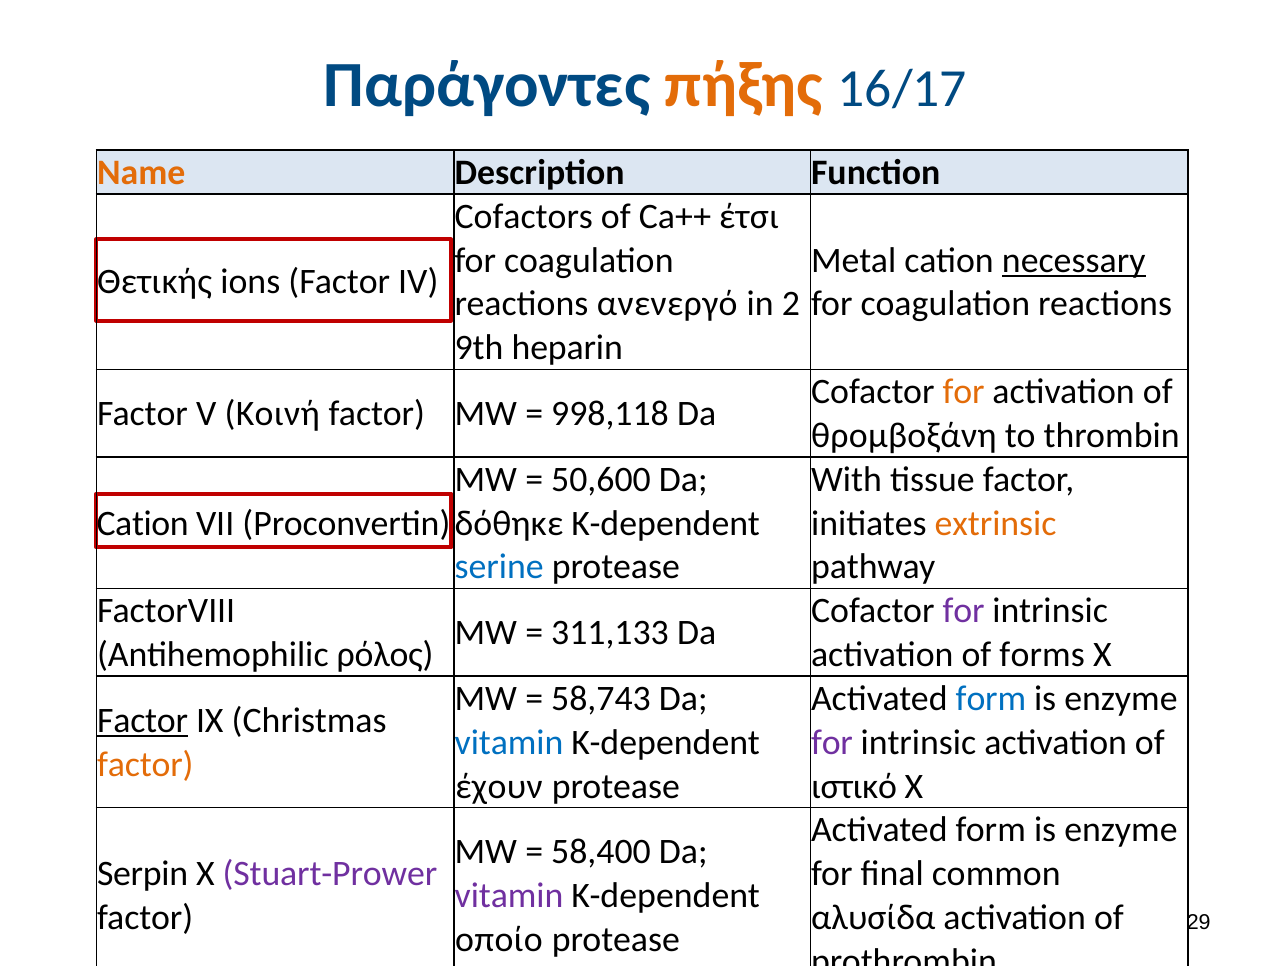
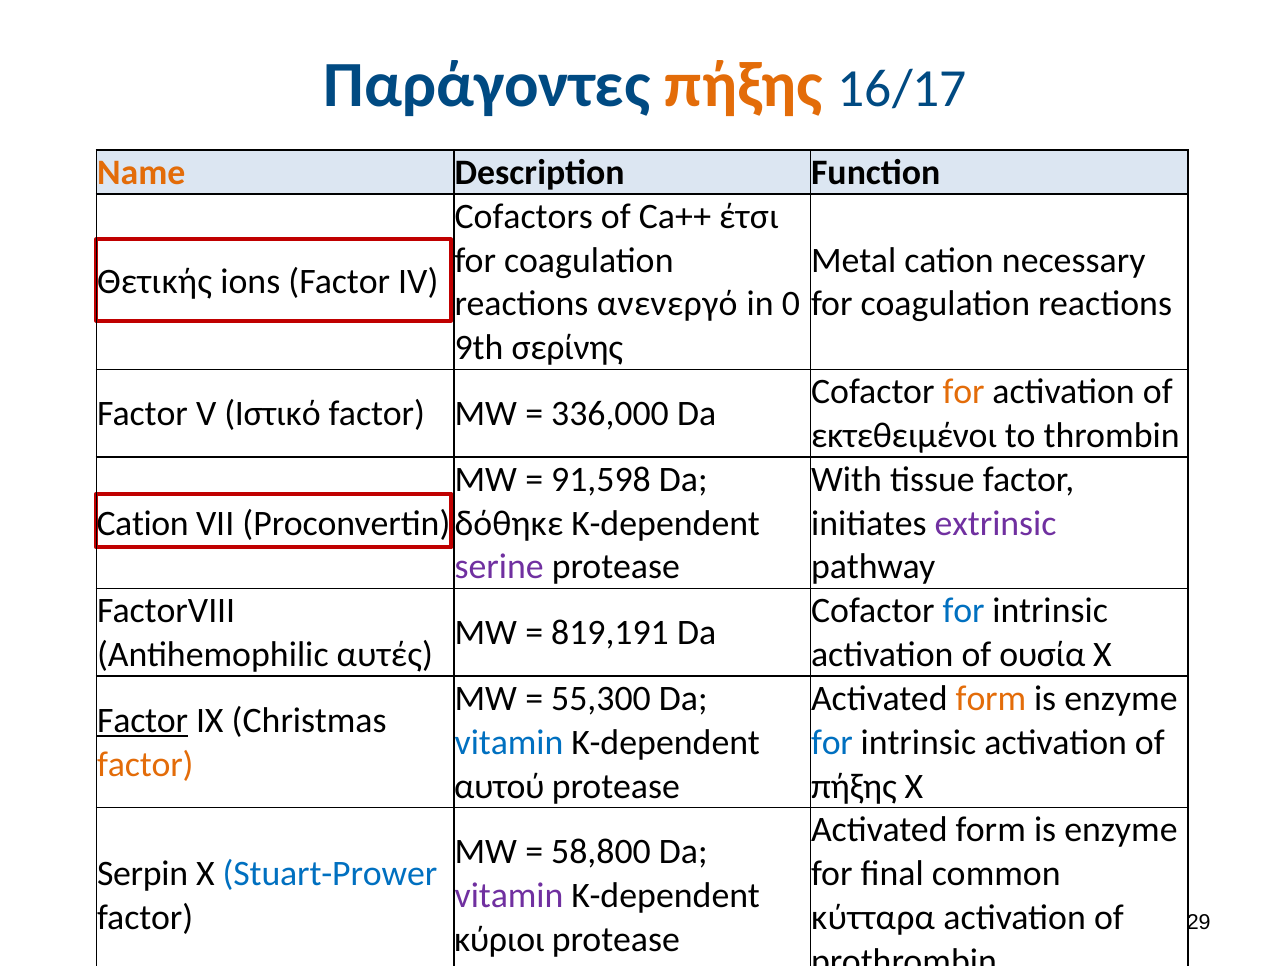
necessary underline: present -> none (1074, 260)
2: 2 -> 0 (791, 304)
heparin: heparin -> σερίνης (567, 348)
Κοινή: Κοινή -> Ιστικό (272, 414)
998,118: 998,118 -> 336,000 (610, 414)
θρομβοξάνη: θρομβοξάνη -> εκτεθειμένοι (904, 436)
50,600: 50,600 -> 91,598 (601, 479)
extrinsic colour: orange -> purple (996, 523)
serine colour: blue -> purple (499, 567)
for colour: purple -> blue (964, 611)
311,133: 311,133 -> 819,191 (610, 633)
ρόλος: ρόλος -> αυτές (385, 655)
forms: forms -> ουσία (1042, 655)
58,743: 58,743 -> 55,300 (601, 699)
form colour: blue -> orange (991, 699)
for colour: purple -> blue (832, 742)
έχουν: έχουν -> αυτού (499, 786)
ιστικό: ιστικό -> πήξης (854, 786)
58,400: 58,400 -> 58,800 (601, 852)
Stuart-Prower colour: purple -> blue (330, 874)
αλυσίδα: αλυσίδα -> κύτταρα (873, 918)
οποίο: οποίο -> κύριοι (499, 940)
